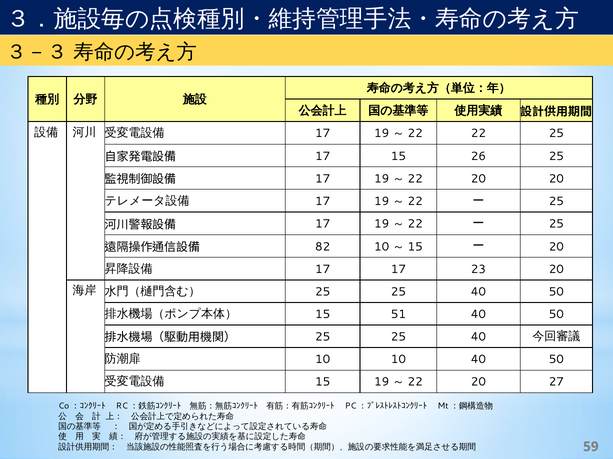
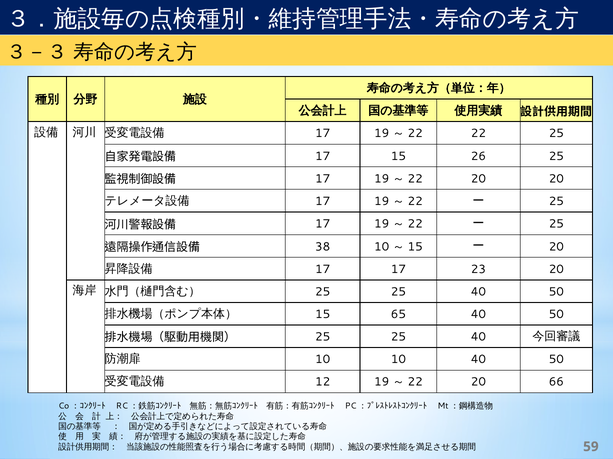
82: 82 -> 38 (323, 247)
51: 51 -> 65 (398, 315)
15: 15 -> 12 (323, 383)
27: 27 -> 66 (556, 383)
